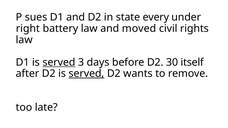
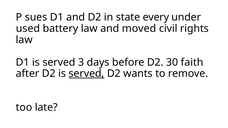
right: right -> used (28, 29)
served underline: present -> none (59, 62)
itself: itself -> faith (192, 62)
